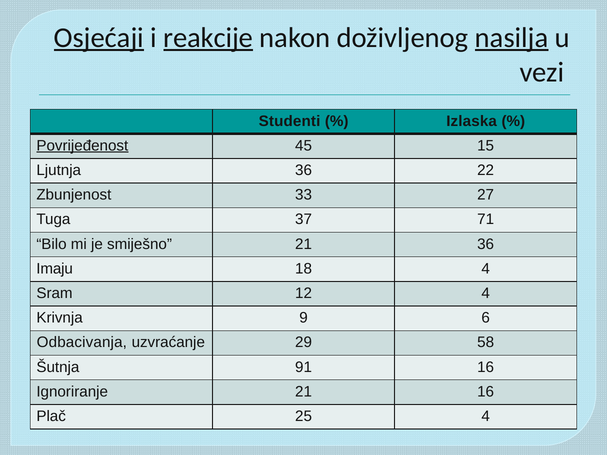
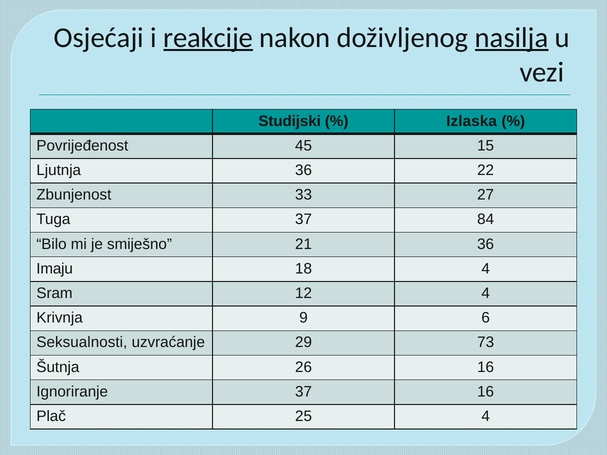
Osjećaji underline: present -> none (99, 38)
Studenti: Studenti -> Studijski (290, 121)
Povrijeđenost underline: present -> none (82, 146)
71: 71 -> 84 (486, 220)
Odbacivanja: Odbacivanja -> Seksualnosti (82, 343)
58: 58 -> 73 (486, 343)
91: 91 -> 26 (304, 367)
Ignoriranje 21: 21 -> 37 (304, 392)
